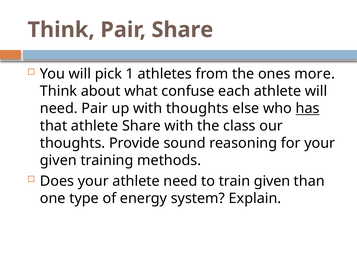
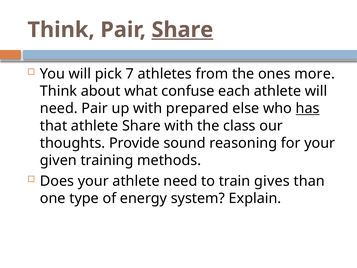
Share underline: none -> present (182, 30)
1: 1 -> 7 (130, 74)
with thoughts: thoughts -> prepared (197, 108)
train given: given -> gives (272, 181)
